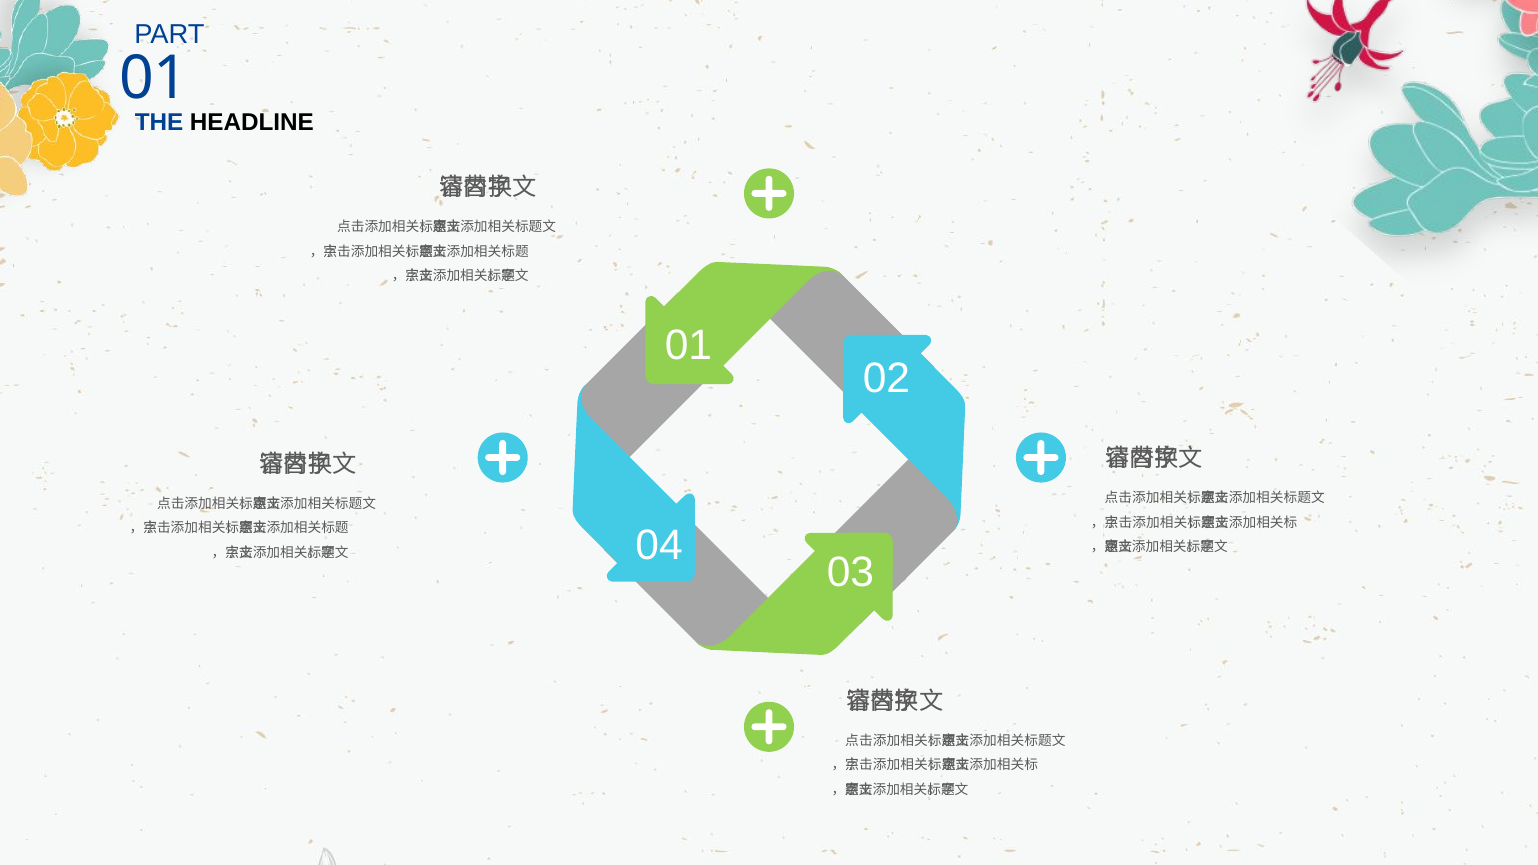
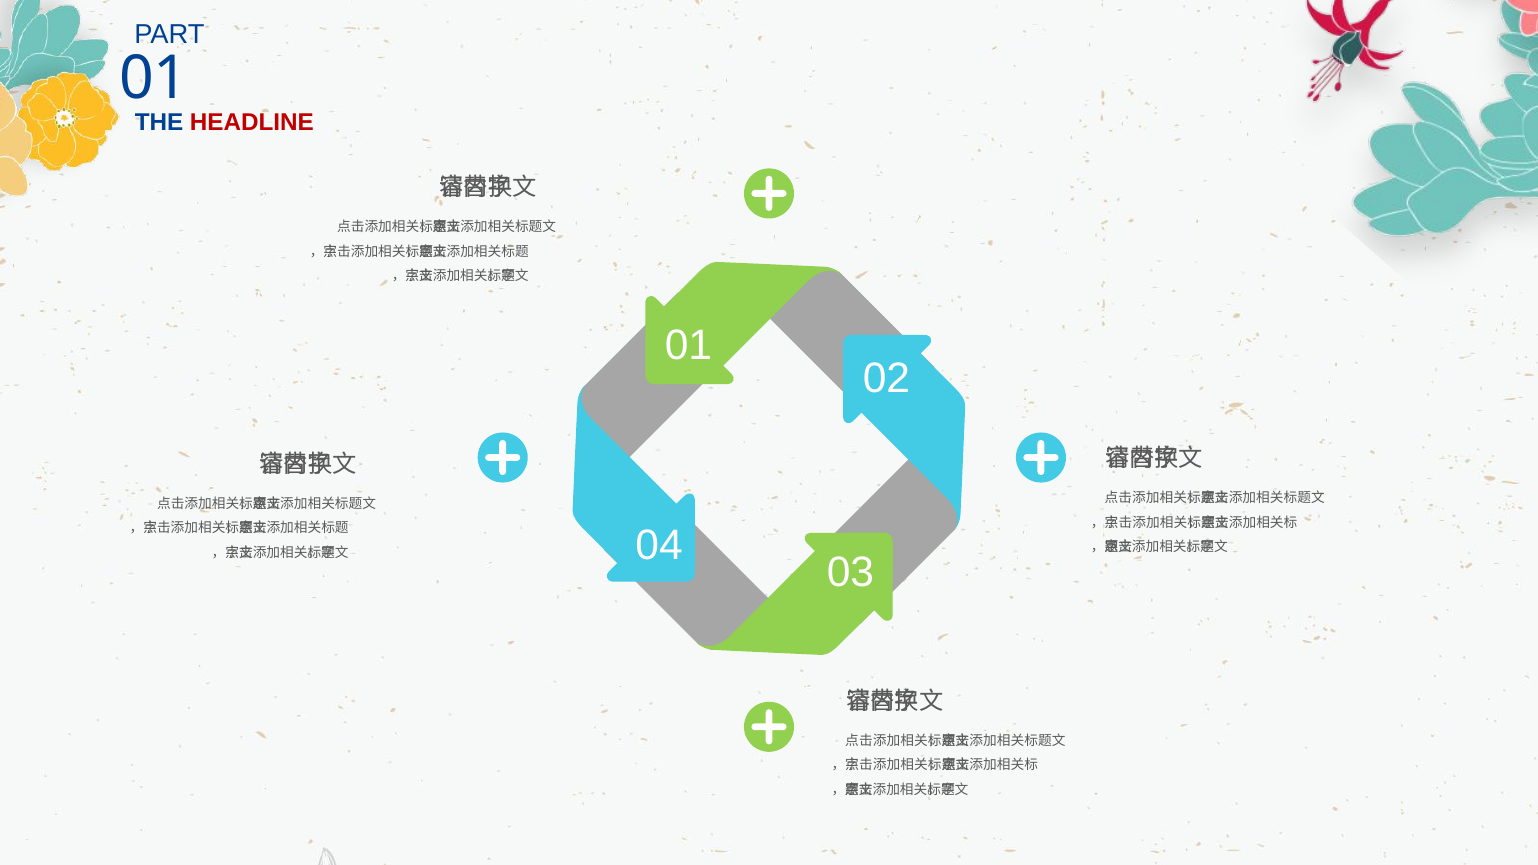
HEADLINE colour: black -> red (252, 123)
